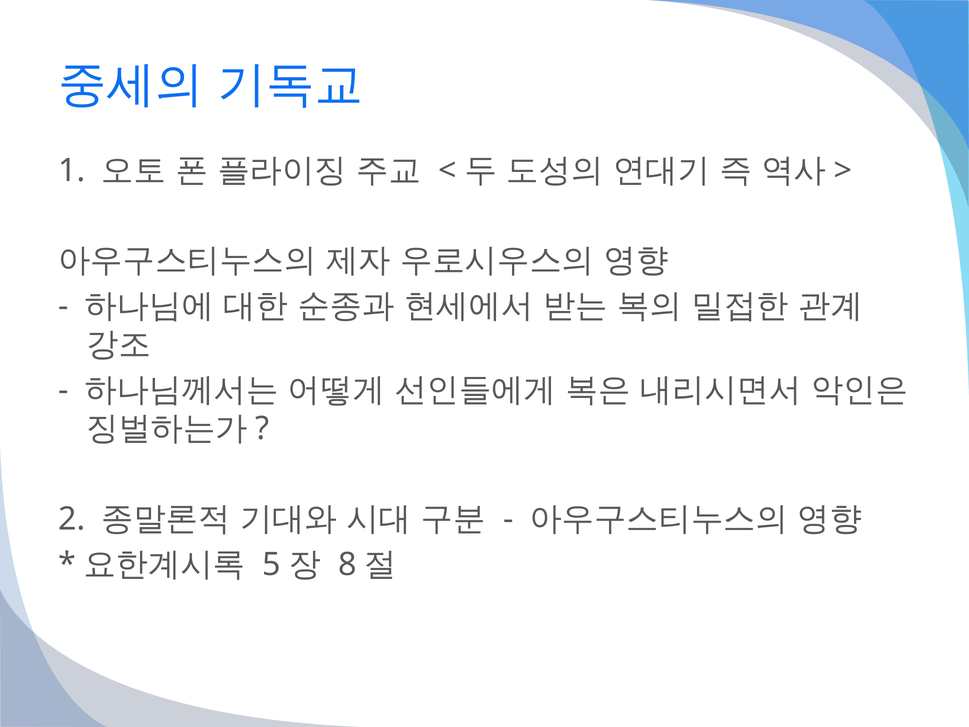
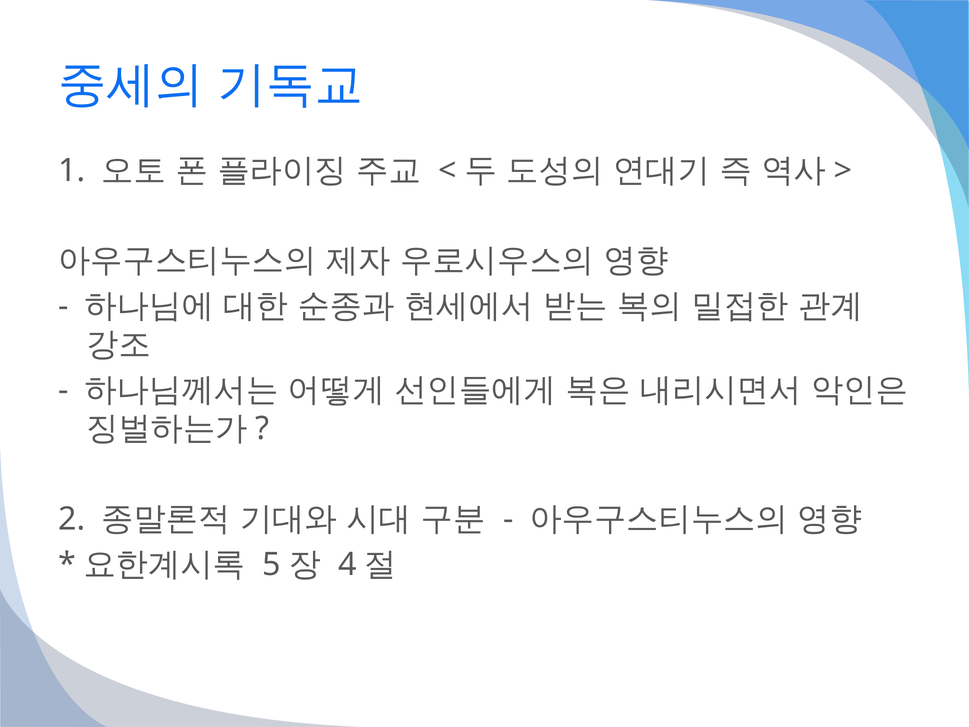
8: 8 -> 4 (347, 564)
